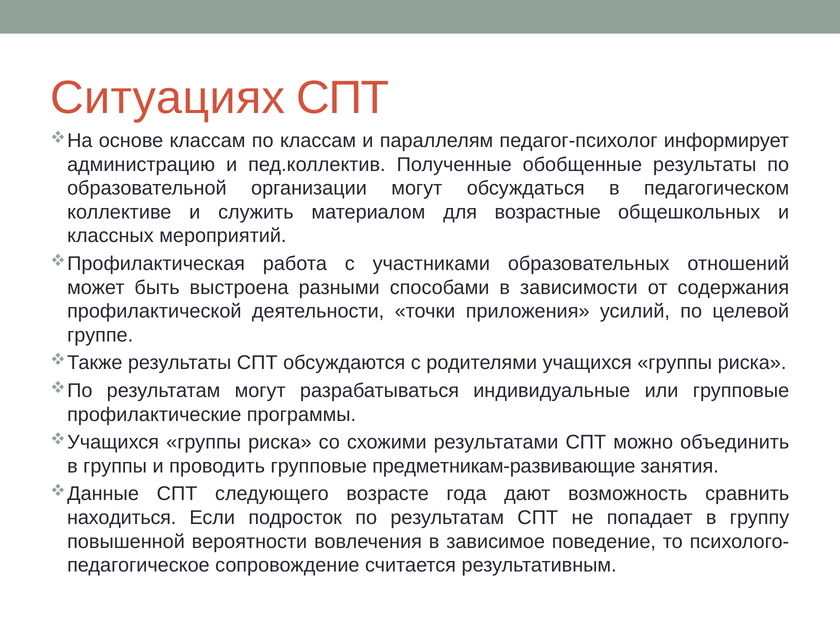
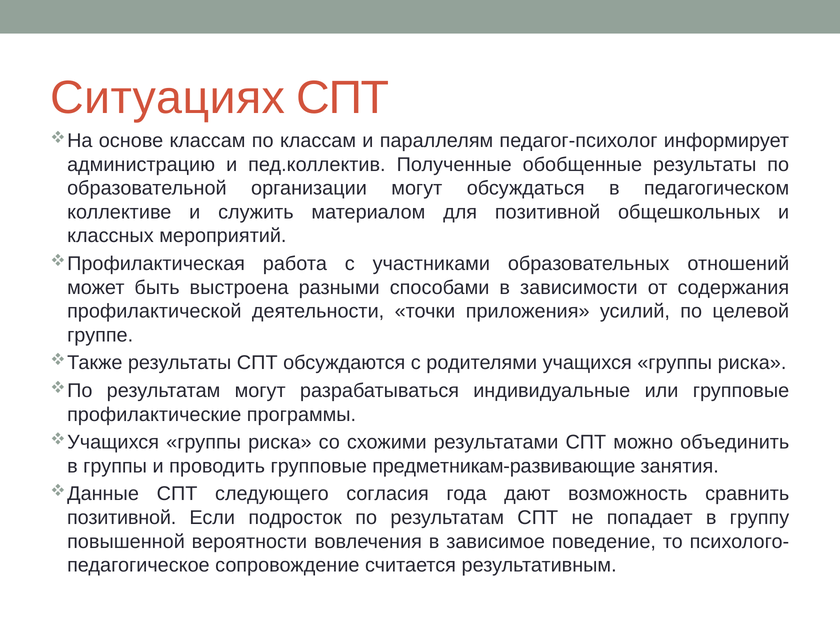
для возрастные: возрастные -> позитивной (548, 212)
возрасте: возрасте -> согласия (388, 494)
находиться: находиться -> позитивной (122, 518)
